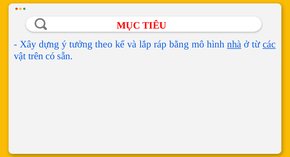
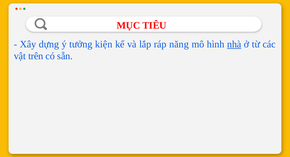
theo: theo -> kiện (104, 44)
bằng: bằng -> năng (179, 44)
các underline: present -> none (269, 44)
